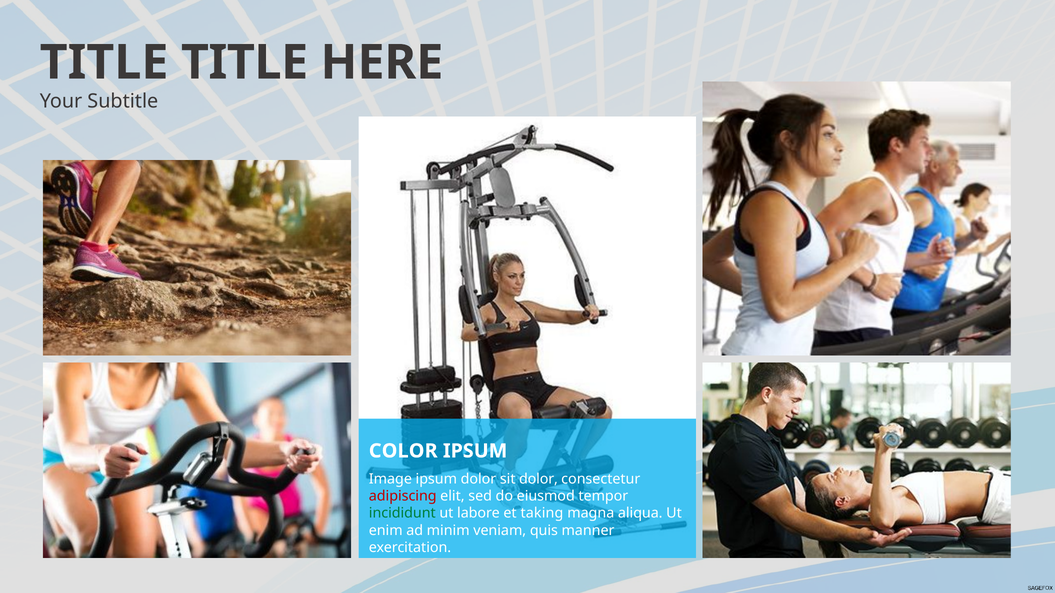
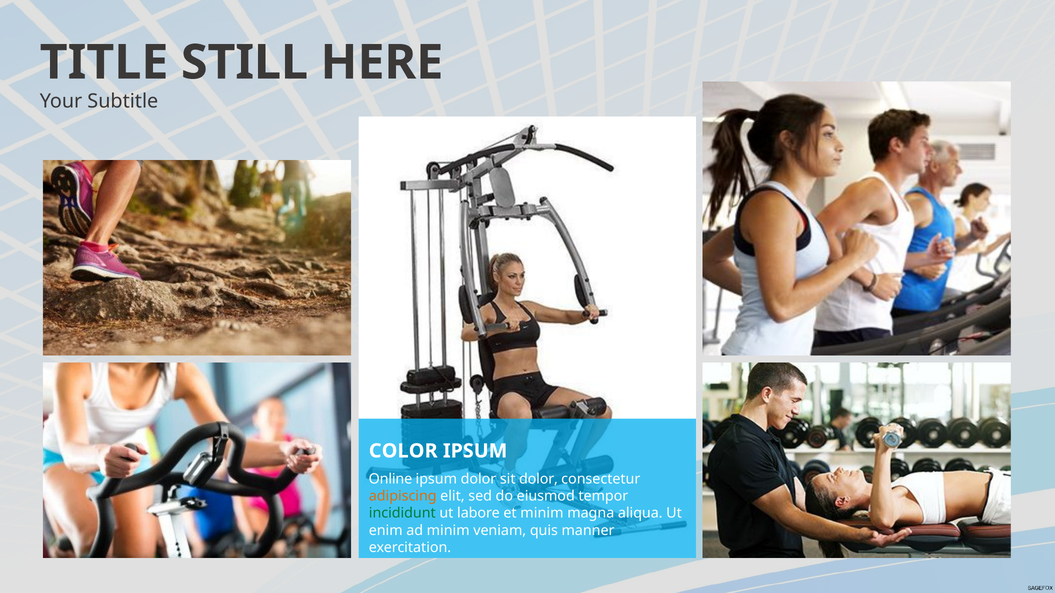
TITLE: TITLE -> STILL (244, 63)
Image: Image -> Online (390, 479)
adipiscing colour: red -> orange (403, 496)
et taking: taking -> minim (542, 514)
